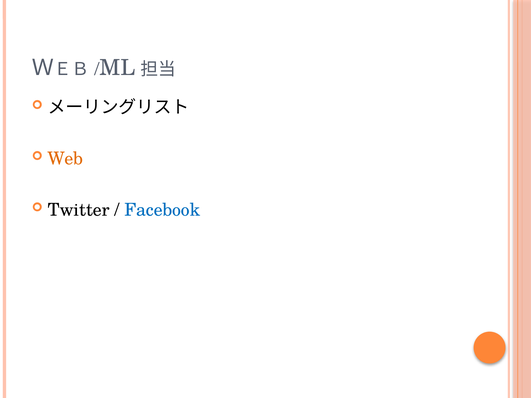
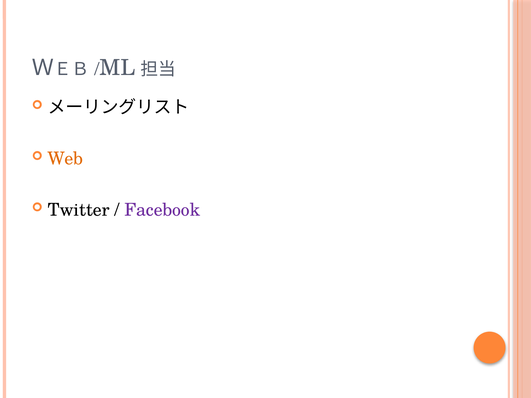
Facebook colour: blue -> purple (162, 210)
